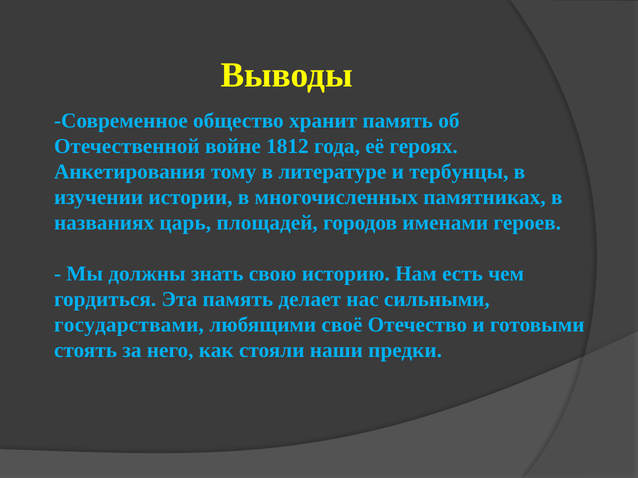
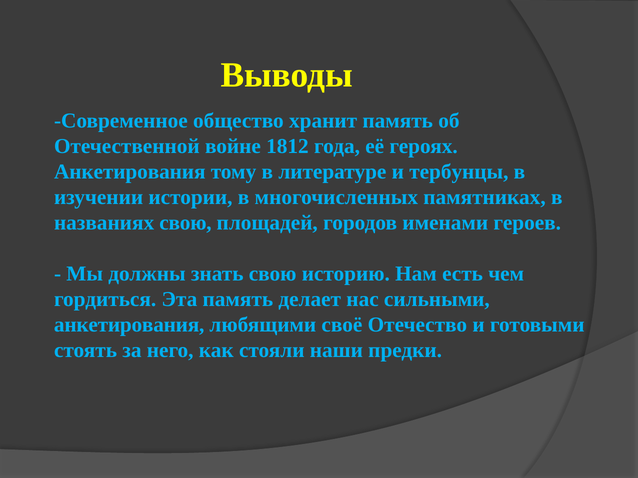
названиях царь: царь -> свою (185, 223)
государствами: государствами -> анкетирования (129, 325)
